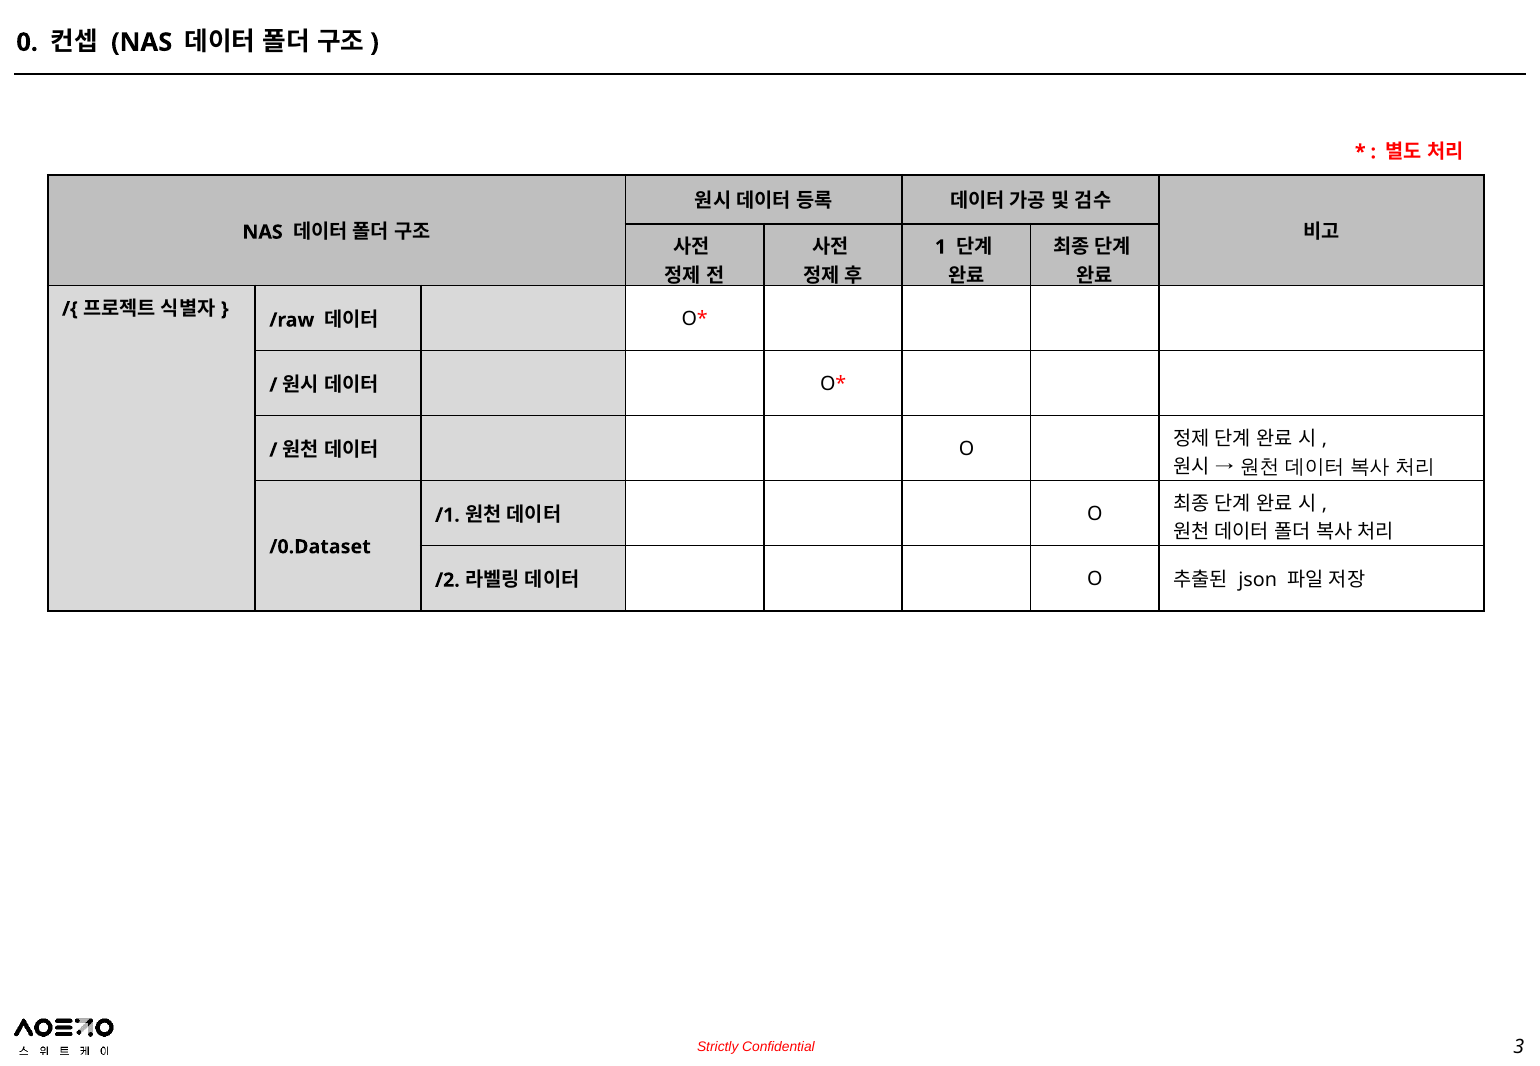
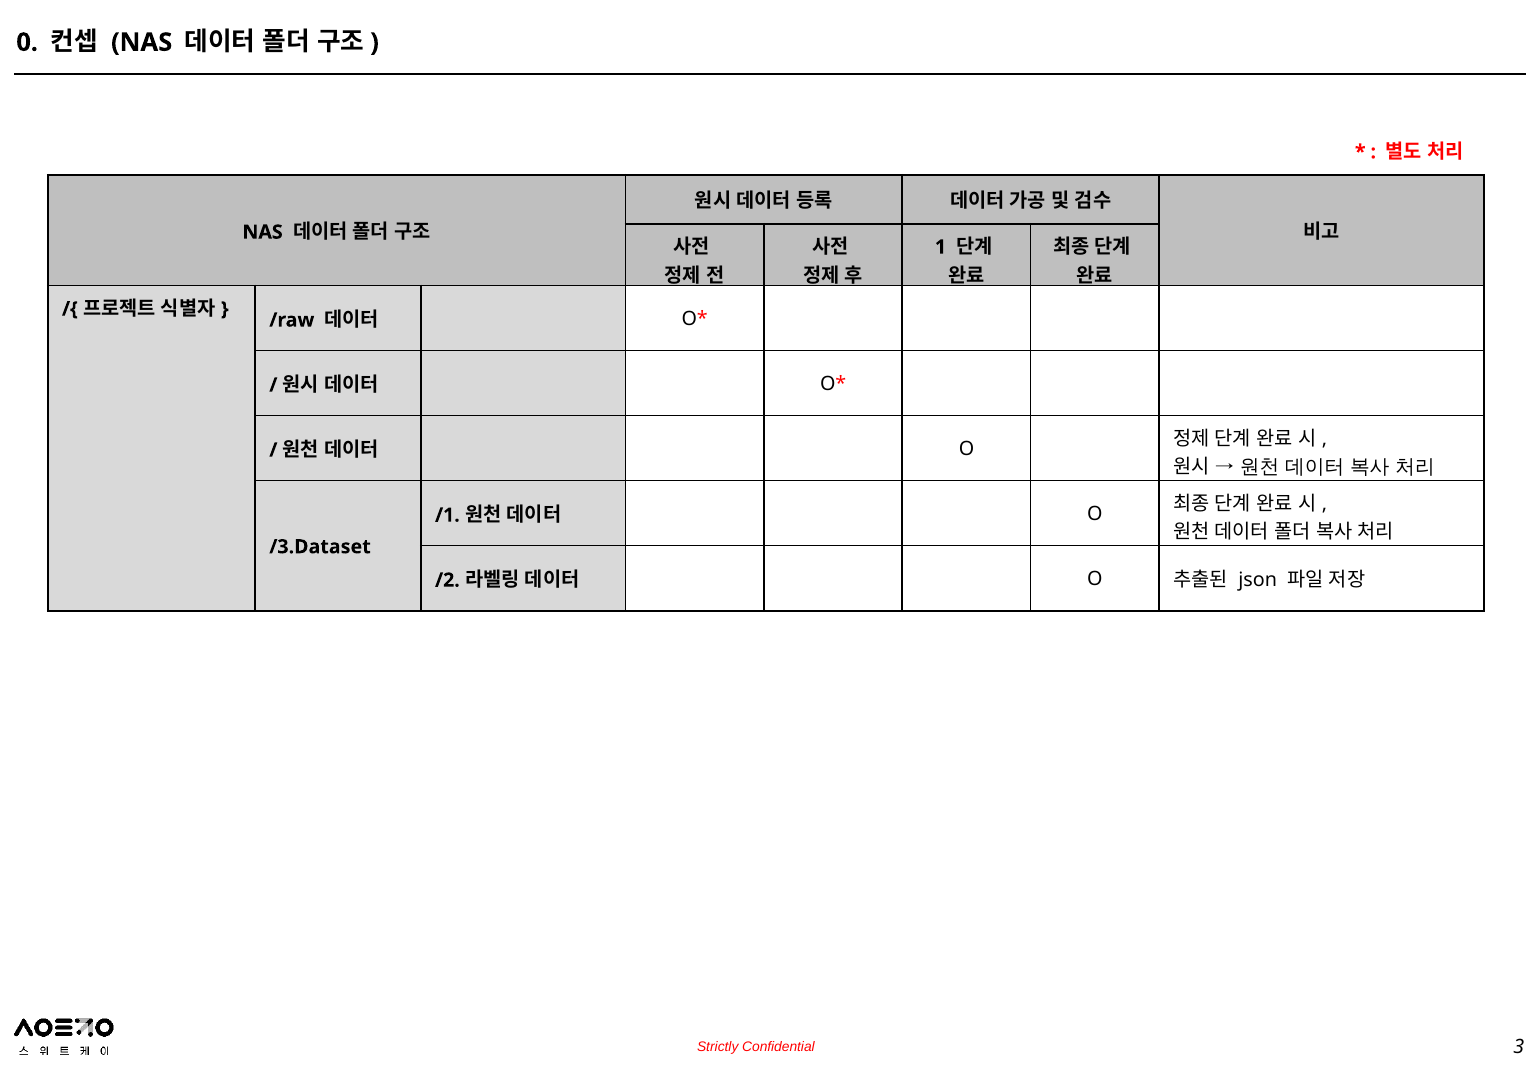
/0.Dataset: /0.Dataset -> /3.Dataset (320, 547)
